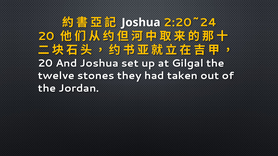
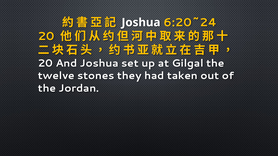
2:20~24: 2:20~24 -> 6:20~24 (190, 22)
